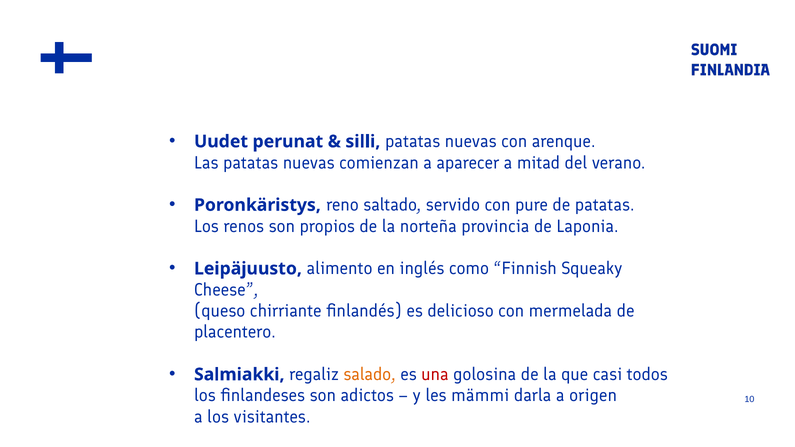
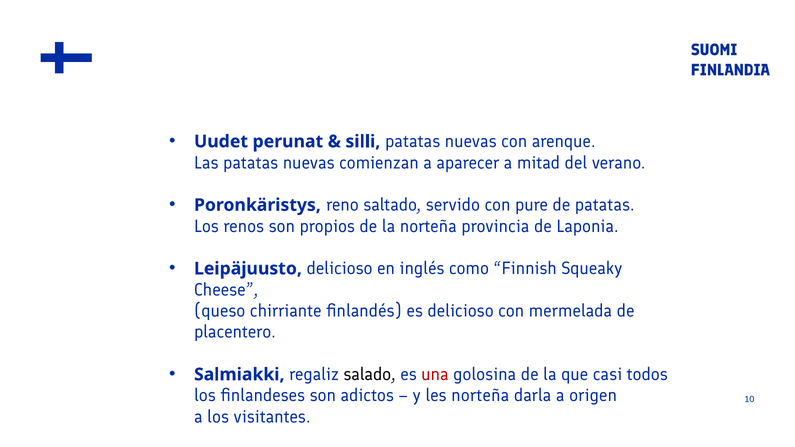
Leipäjuusto alimento: alimento -> delicioso (340, 269)
salado colour: orange -> black (370, 375)
les mämmi: mämmi -> norteña (480, 396)
